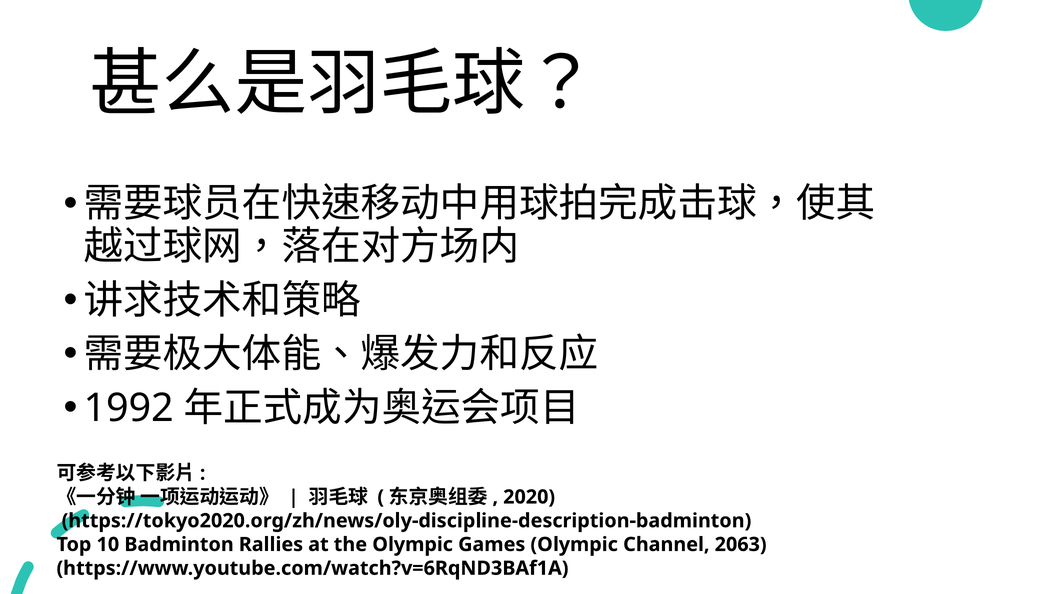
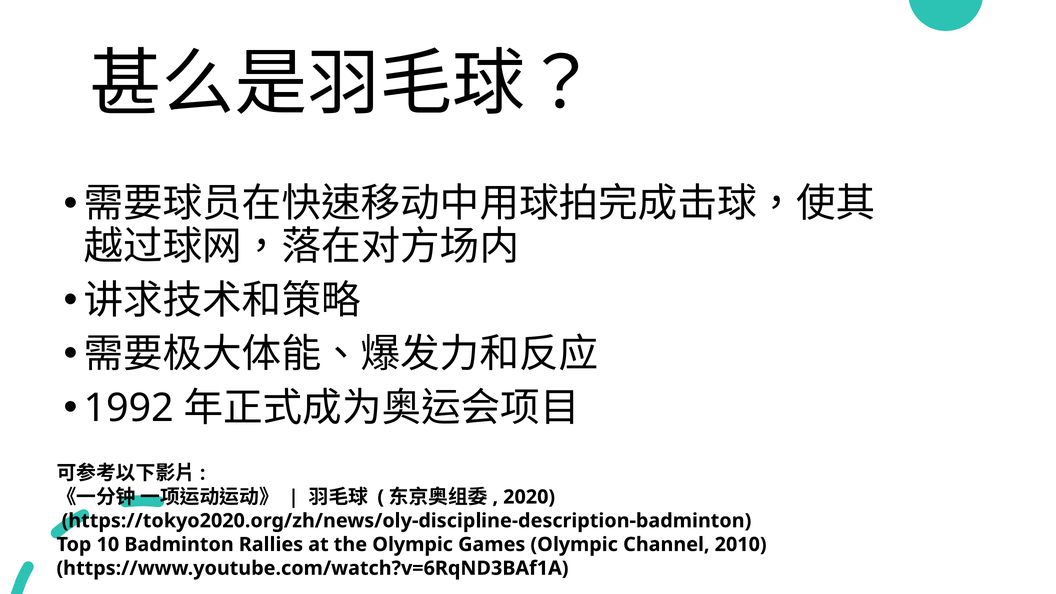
2063: 2063 -> 2010 (741, 544)
